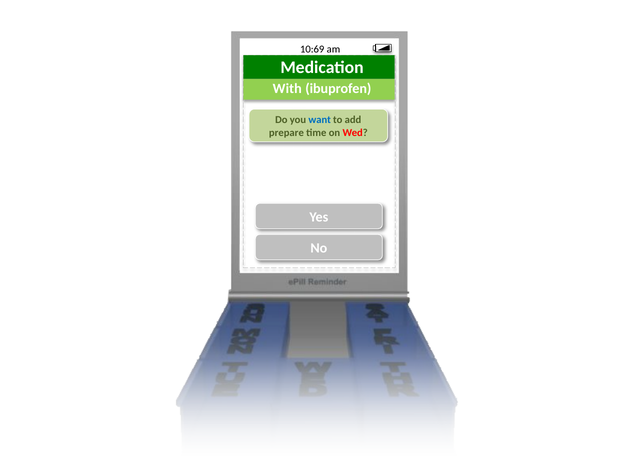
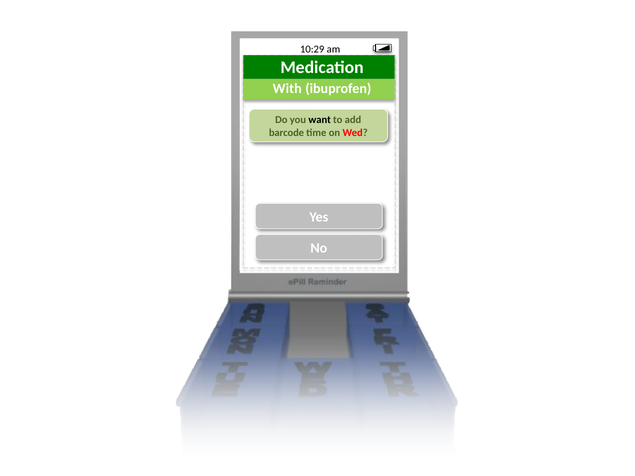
10:69: 10:69 -> 10:29 (312, 49)
want colour: blue -> black (320, 120)
prepare: prepare -> barcode (286, 133)
